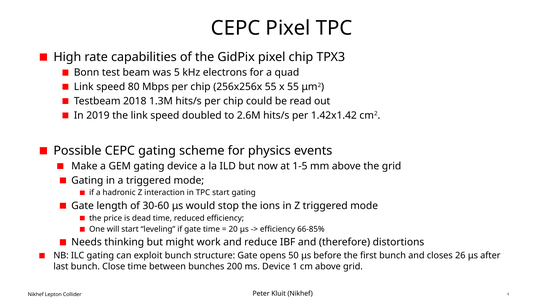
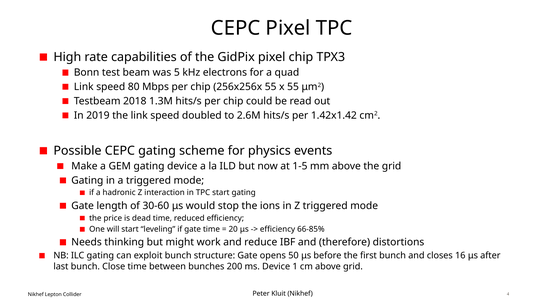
26: 26 -> 16 (460, 256)
